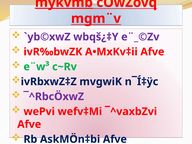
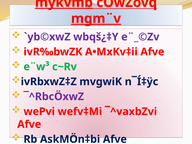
mgm¨v underline: none -> present (96, 19)
